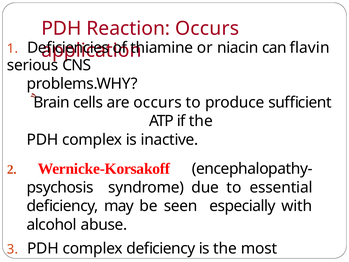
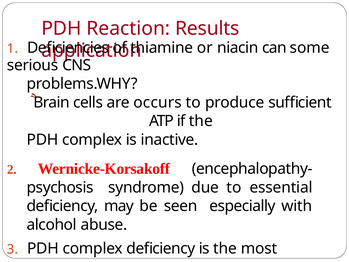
Reaction Occurs: Occurs -> Results (207, 28)
flavin: flavin -> some (310, 48)
